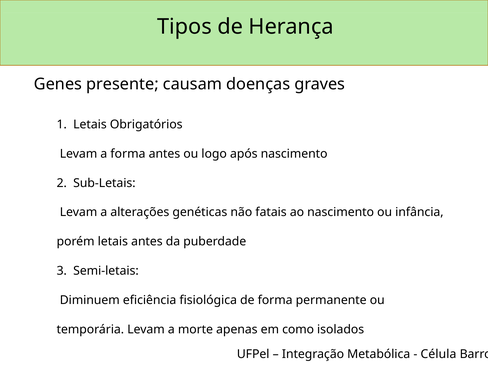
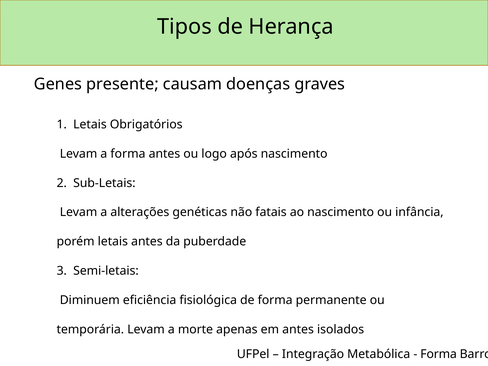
em como: como -> antes (298, 329)
Célula: Célula -> Forma (439, 354)
